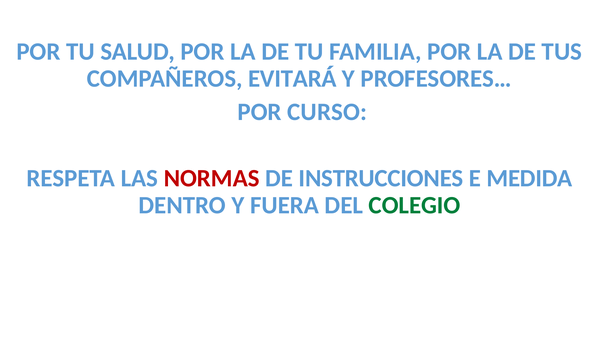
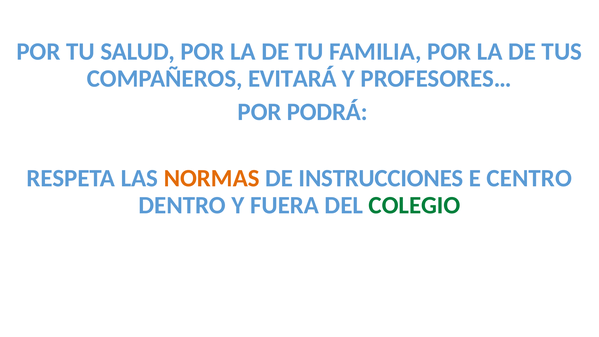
CURSO: CURSO -> PODRÁ (327, 112)
NORMAS colour: red -> orange (212, 178)
MEDIDA: MEDIDA -> CENTRO (529, 178)
